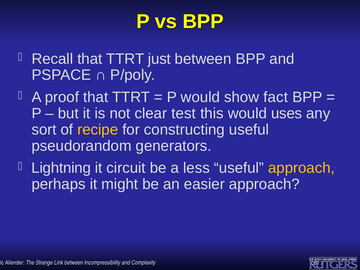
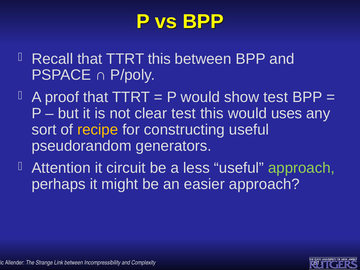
TTRT just: just -> this (159, 59)
show fact: fact -> test (276, 97)
Lightning: Lightning -> Attention (61, 168)
approach colour: yellow -> light green (301, 168)
